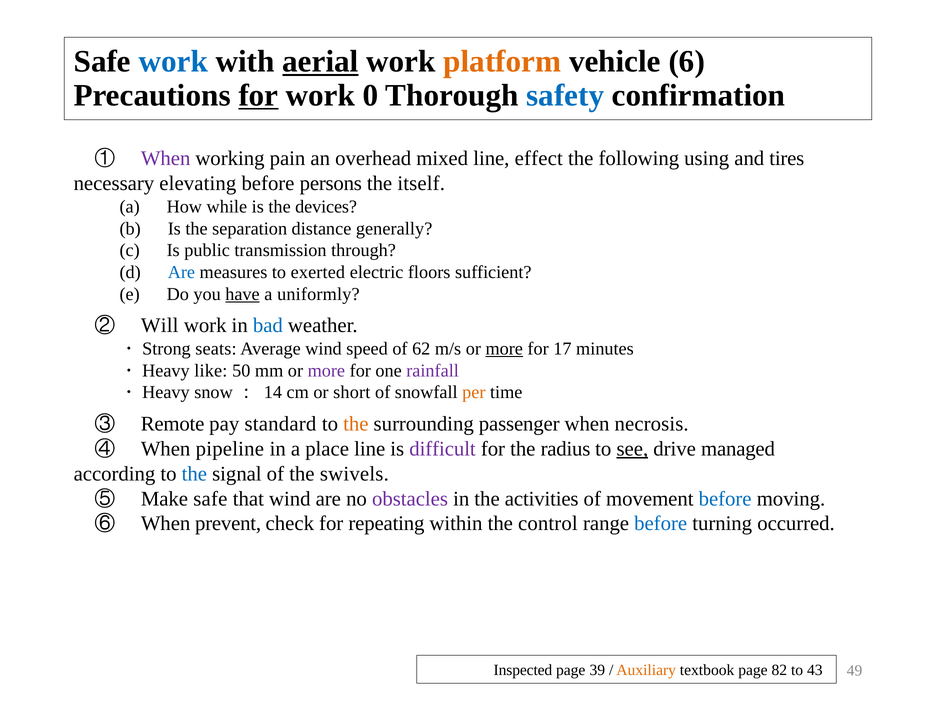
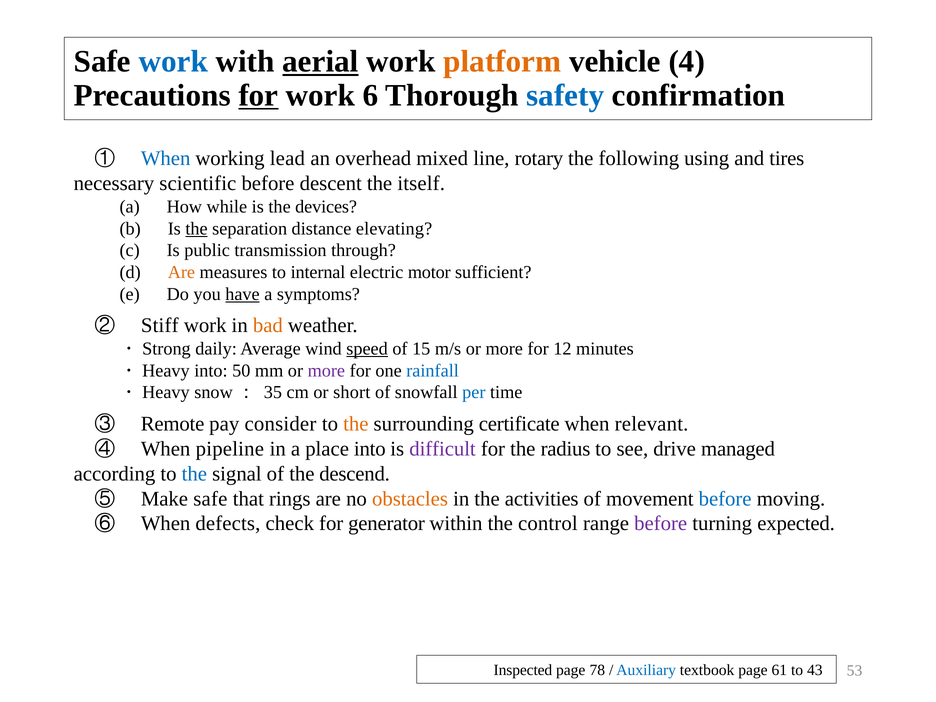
6: 6 -> 4 (687, 62)
0: 0 -> 6 (371, 95)
When colour: purple -> blue (166, 159)
pain: pain -> lead (287, 159)
effect: effect -> rotary (539, 159)
elevating: elevating -> scientific (198, 184)
persons: persons -> descent (331, 184)
the underline: none -> present (197, 229)
generally: generally -> elevating (394, 229)
Are colour: blue -> orange (181, 272)
exerted: exerted -> internal (318, 272)
floors: floors -> motor (429, 272)
uniformly: uniformly -> symptoms (318, 294)
Will: Will -> Stiff (160, 326)
bad colour: blue -> orange (268, 326)
seats: seats -> daily (216, 349)
speed underline: none -> present (367, 349)
62: 62 -> 15 (421, 349)
more underline: present -> none (504, 349)
17: 17 -> 12 (562, 349)
like: like -> into (211, 371)
rainfall colour: purple -> blue (433, 371)
14: 14 -> 35 (273, 392)
per colour: orange -> blue (474, 392)
standard: standard -> consider (280, 424)
passenger: passenger -> certificate (519, 424)
necrosis: necrosis -> relevant (652, 424)
place line: line -> into (370, 449)
see underline: present -> none (632, 449)
swivels: swivels -> descend (355, 474)
that wind: wind -> rings (290, 499)
obstacles colour: purple -> orange (410, 499)
prevent: prevent -> defects (228, 524)
repeating: repeating -> generator (387, 524)
before colour: blue -> purple (661, 524)
occurred: occurred -> expected (796, 524)
39: 39 -> 78 (597, 670)
Auxiliary colour: orange -> blue (646, 670)
82: 82 -> 61 (779, 670)
49: 49 -> 53 (855, 670)
